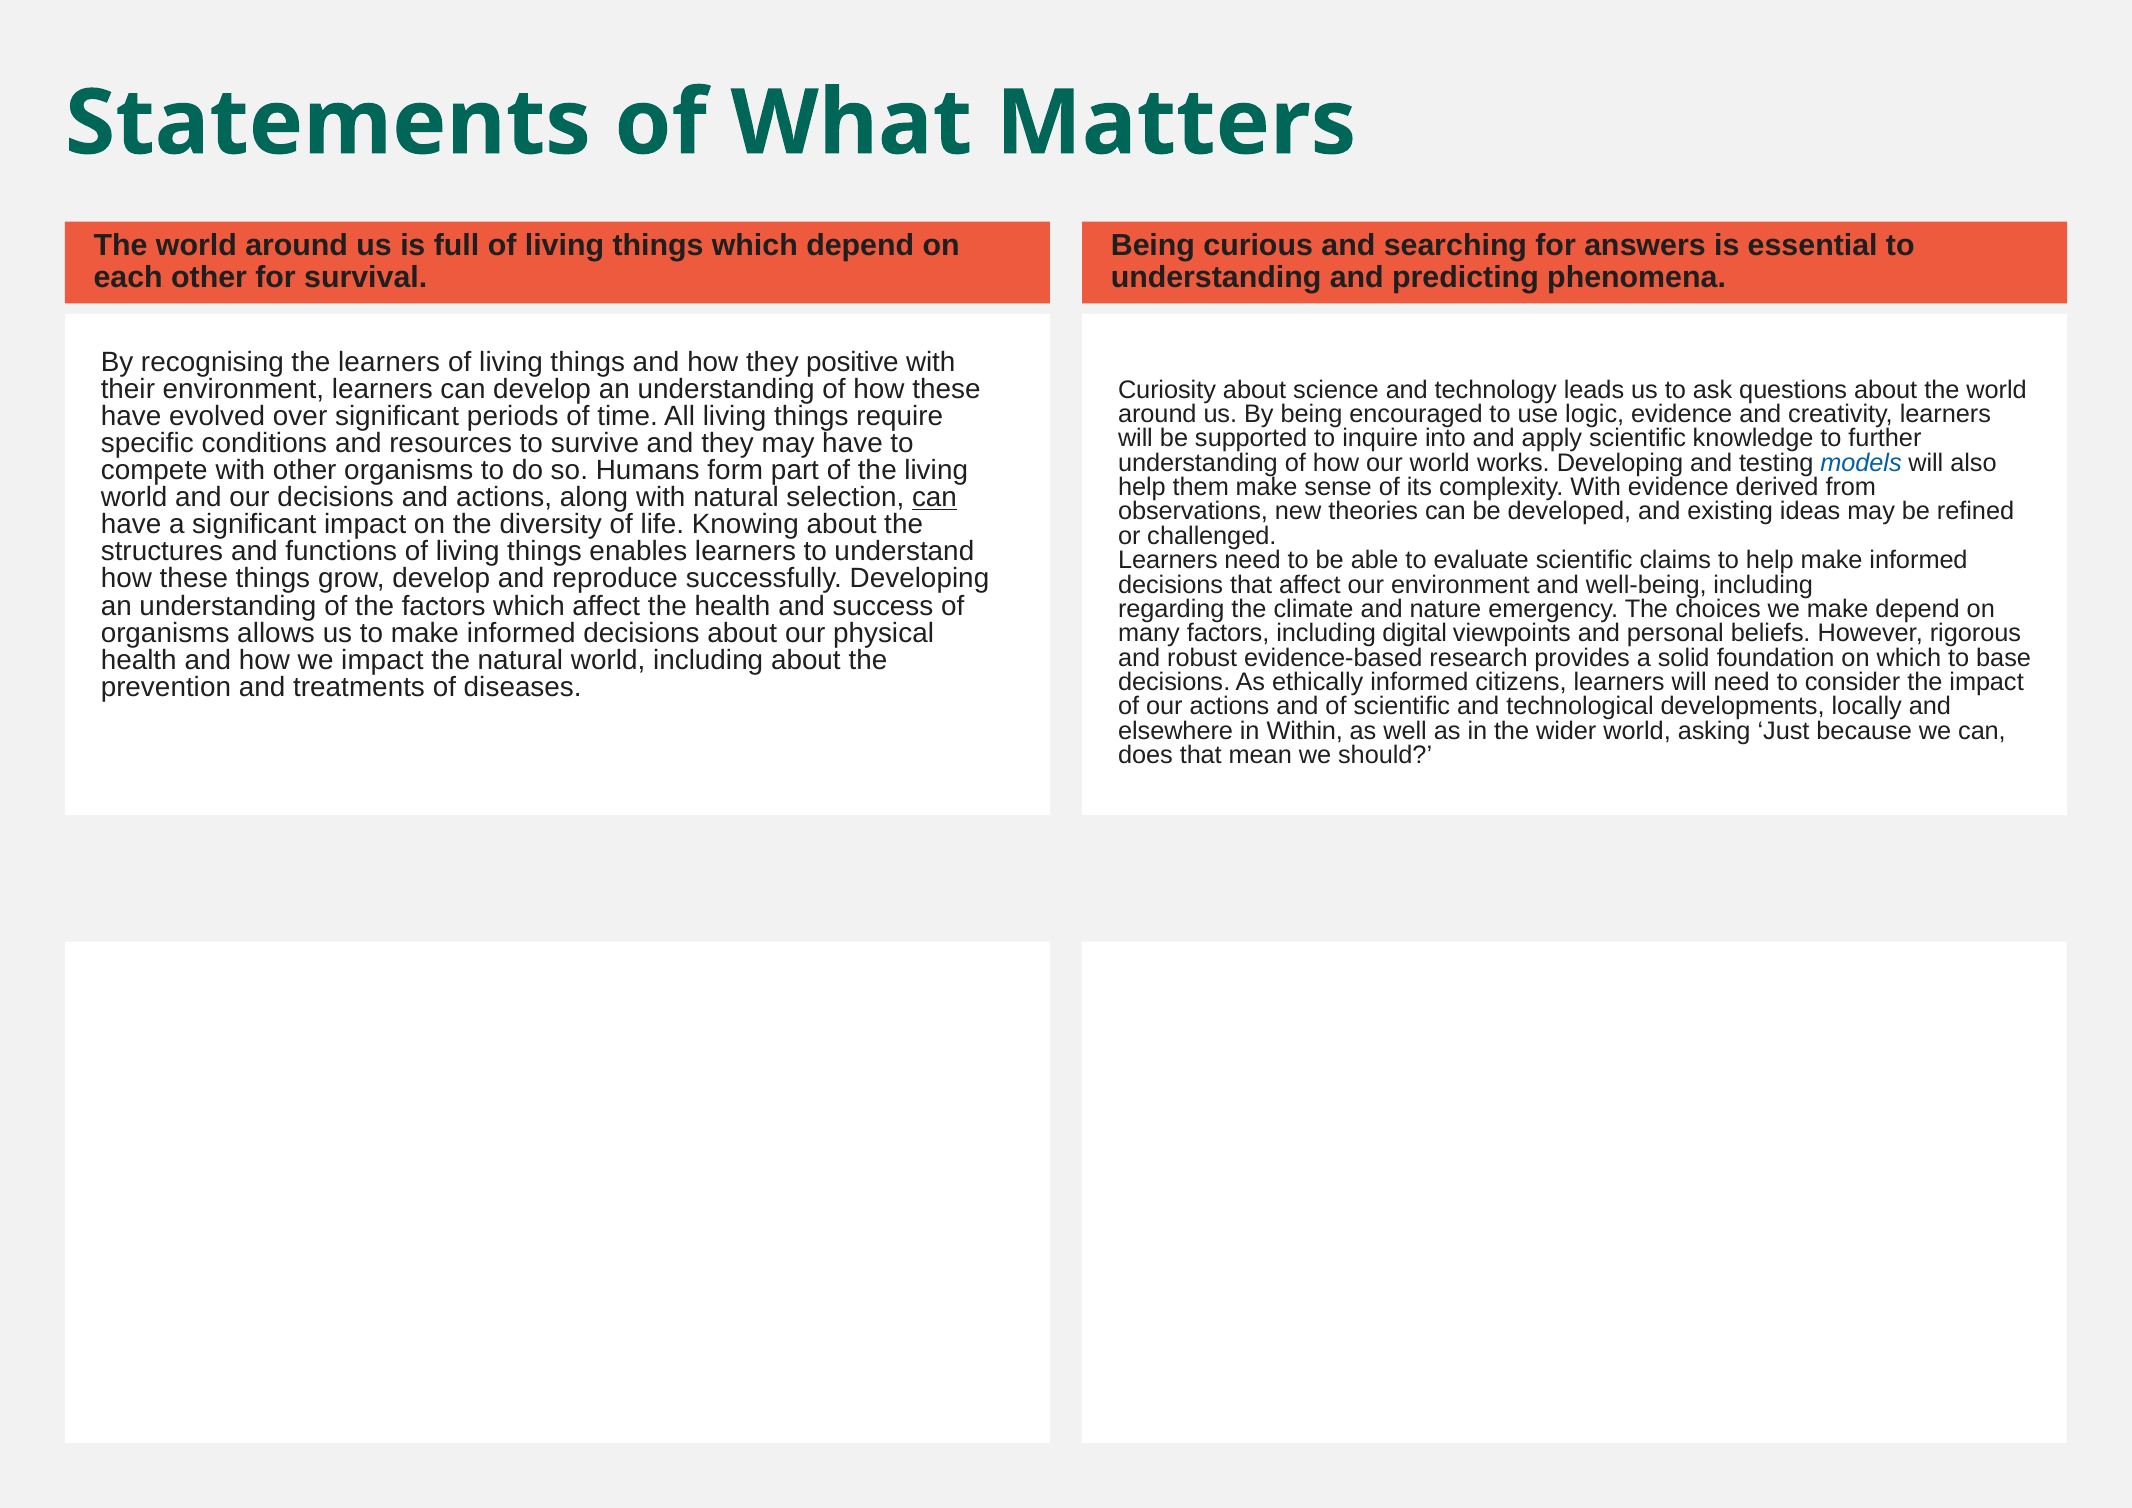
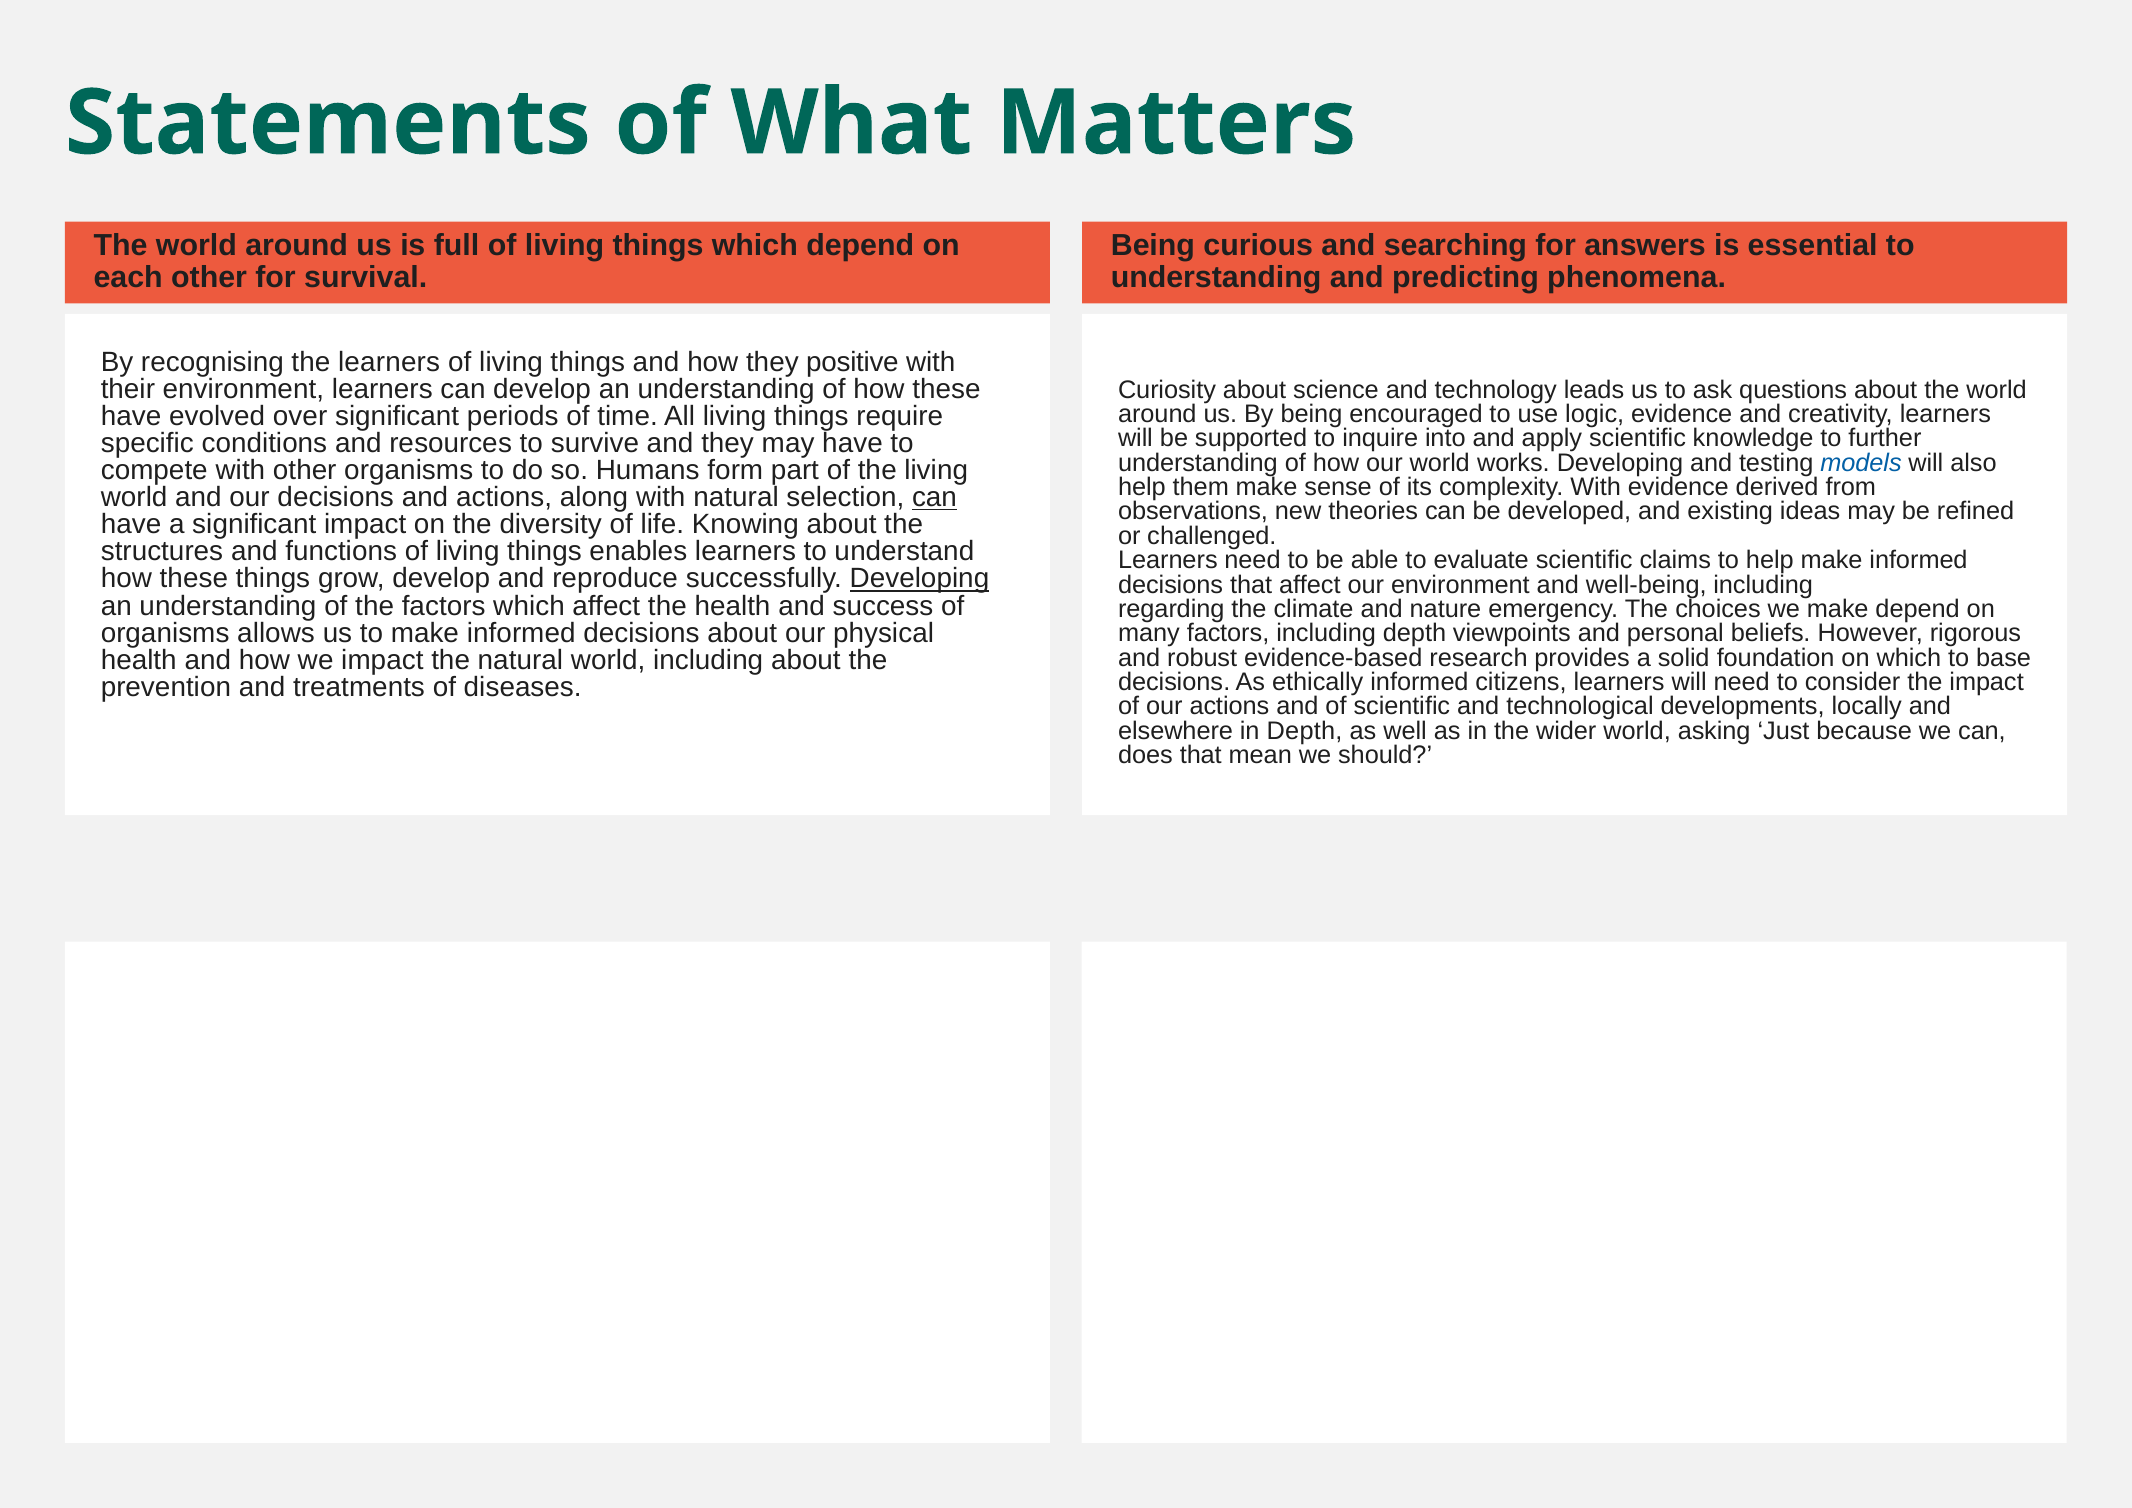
Developing underline: none -> present (919, 579)
including digital: digital -> depth (1414, 633)
in Within: Within -> Depth (1305, 730)
